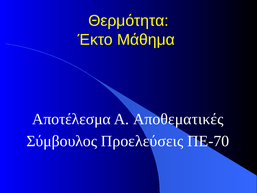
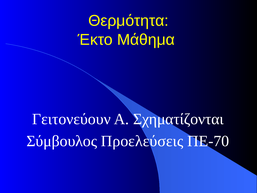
Αποτέλεσμα: Αποτέλεσμα -> Γειτονεύουν (71, 119)
Αποθεματικές: Αποθεματικές -> Σχηματίζονται (178, 119)
